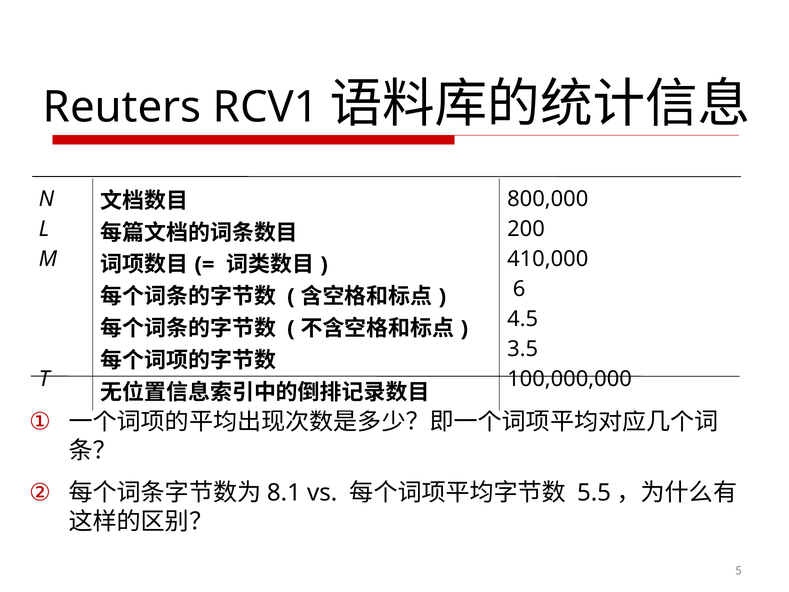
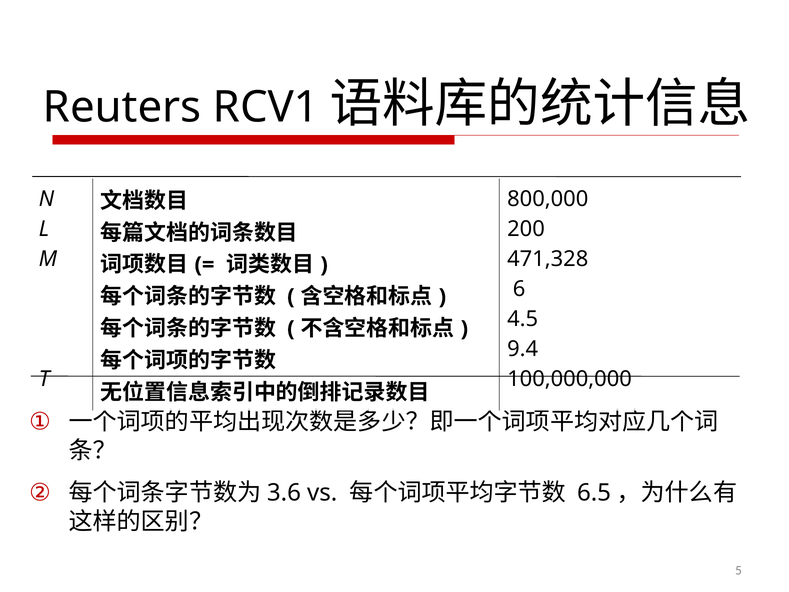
410,000: 410,000 -> 471,328 (548, 259)
3.5: 3.5 -> 9.4 (523, 349)
8.1: 8.1 -> 3.6 (284, 493)
5.5: 5.5 -> 6.5 (594, 493)
